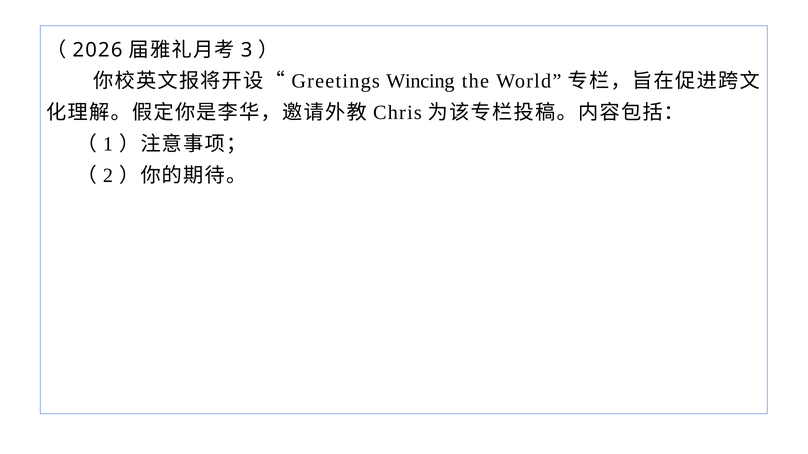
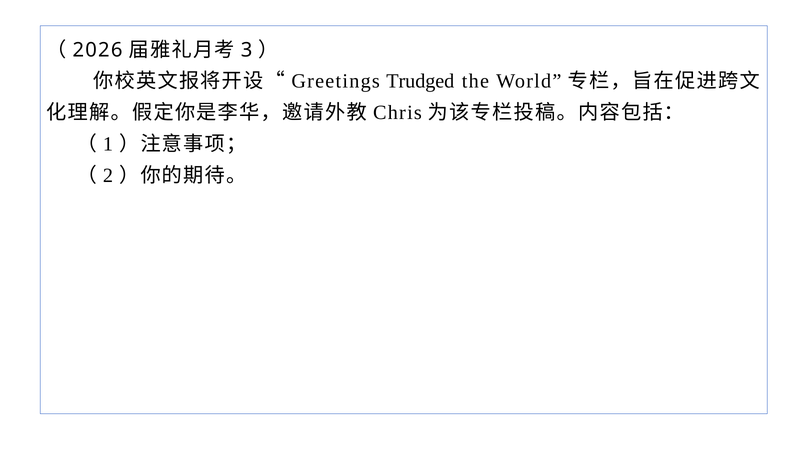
Wincing: Wincing -> Trudged (420, 81)
